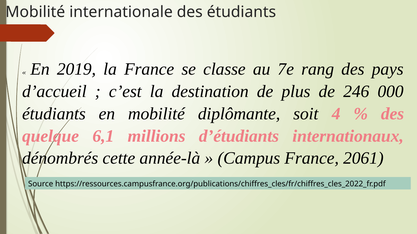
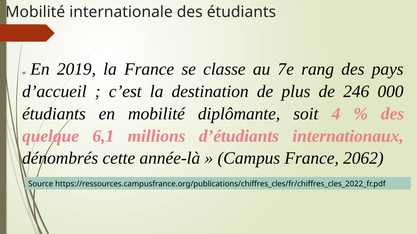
2061: 2061 -> 2062 (363, 159)
